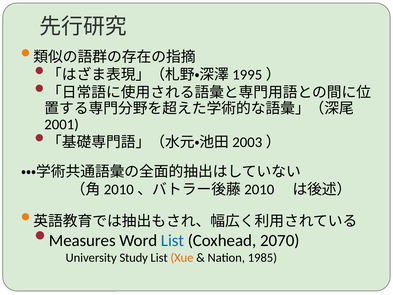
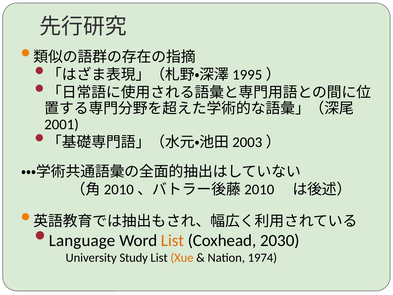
Measures: Measures -> Language (82, 240)
List colour: blue -> orange (173, 240)
2070: 2070 -> 2030 (280, 240)
1985: 1985 -> 1974 (262, 257)
